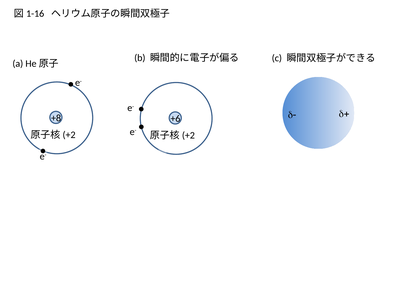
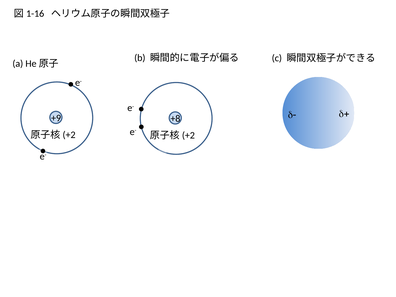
+8: +8 -> +9 (56, 118)
+6: +6 -> +8 (175, 119)
